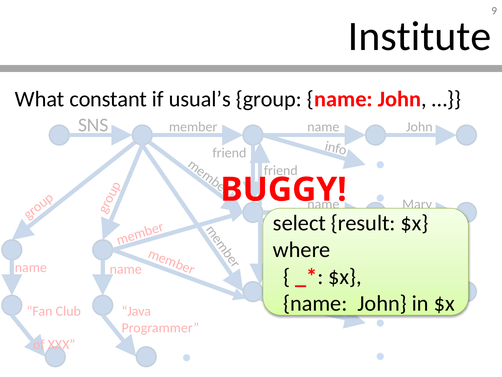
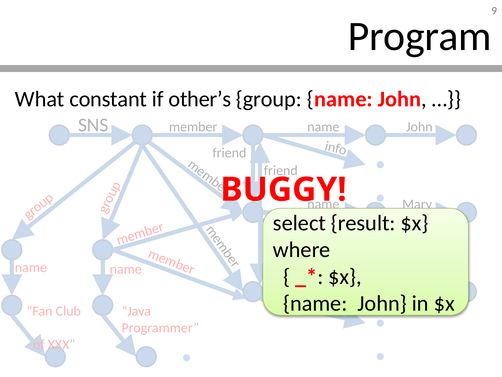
Institute: Institute -> Program (420, 36)
usual’s: usual’s -> other’s (200, 99)
